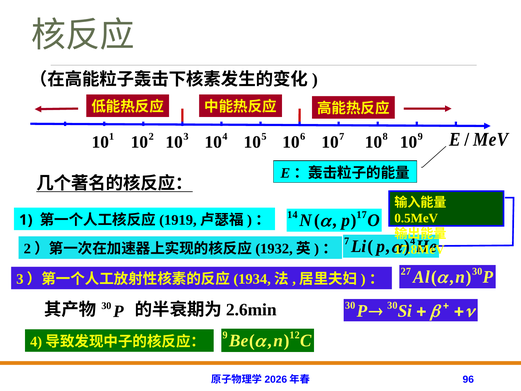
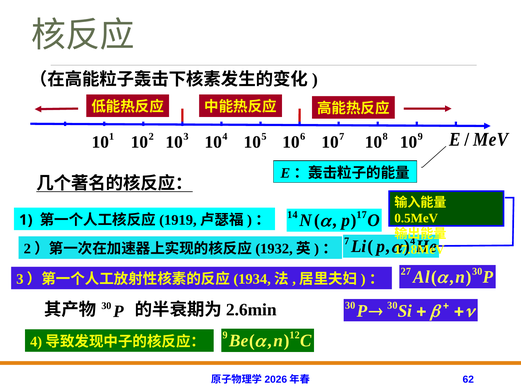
96: 96 -> 62 (468, 379)
